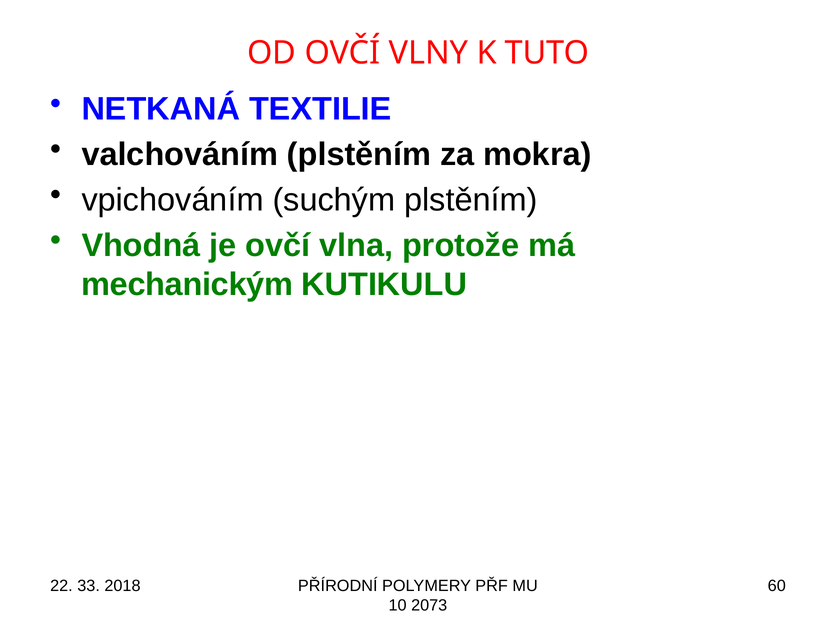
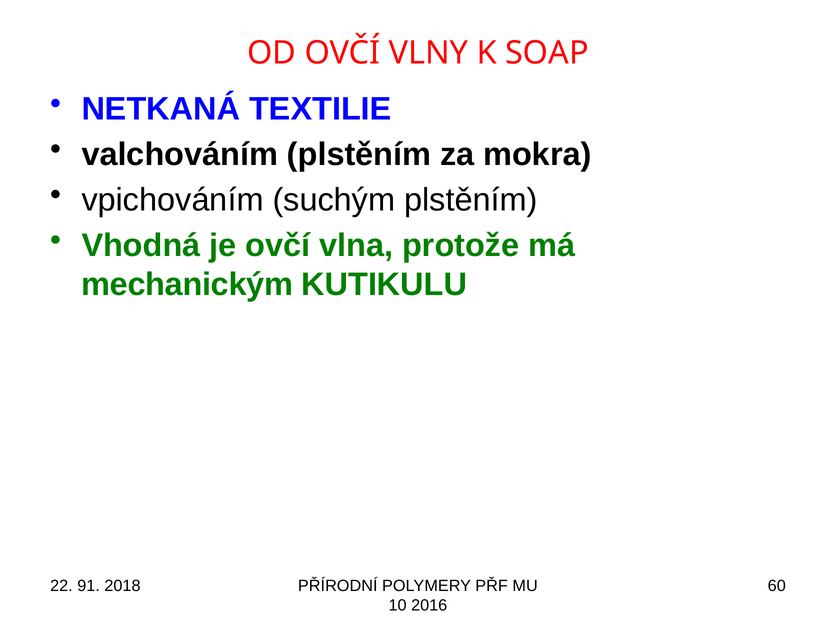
TUTO: TUTO -> SOAP (547, 53)
33: 33 -> 91 (89, 586)
2073: 2073 -> 2016 (429, 606)
